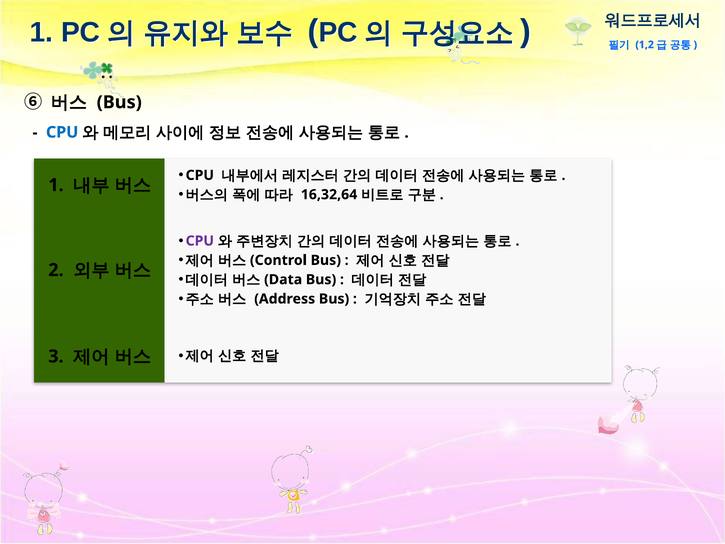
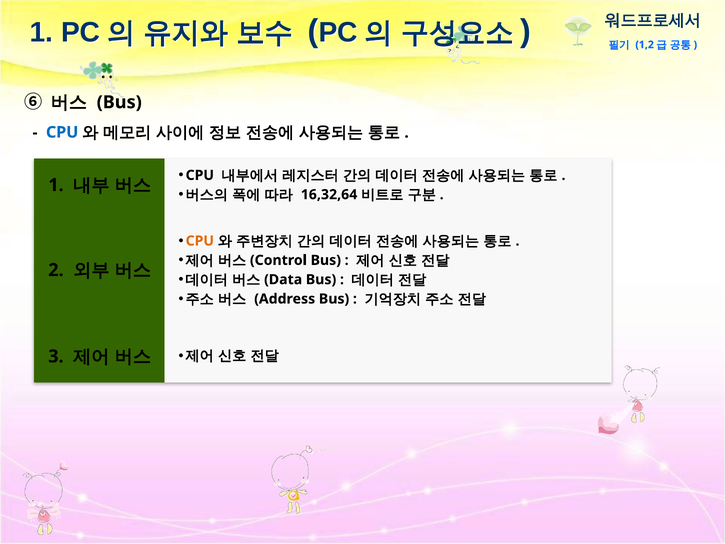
CPU colour: purple -> orange (200, 241)
